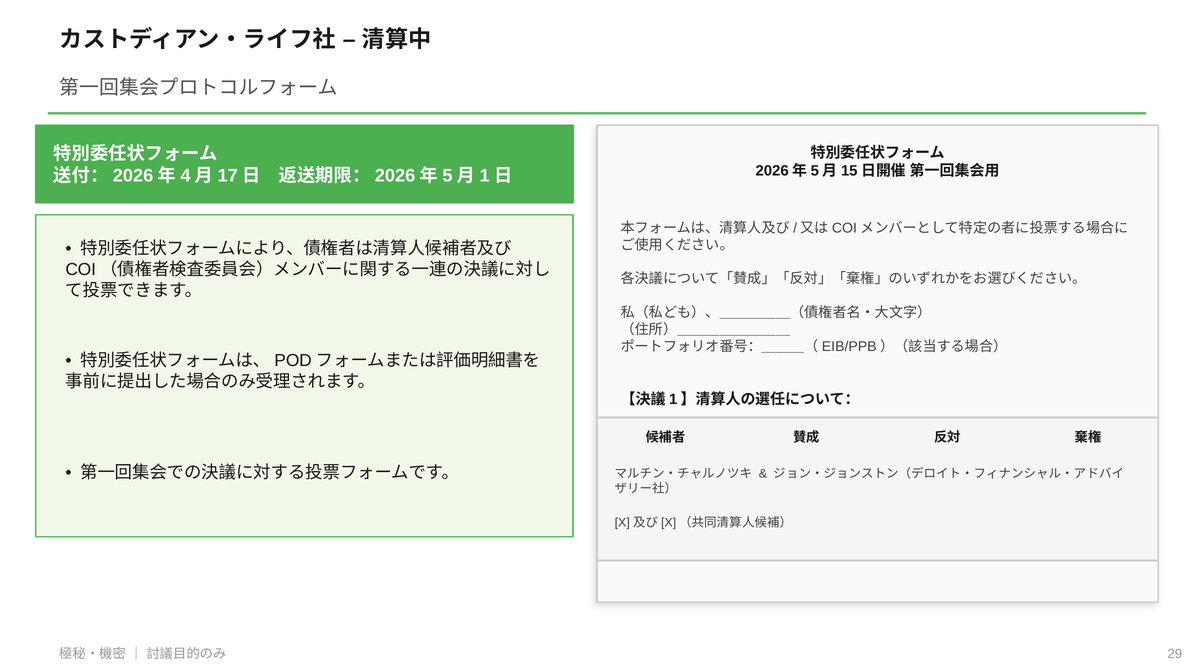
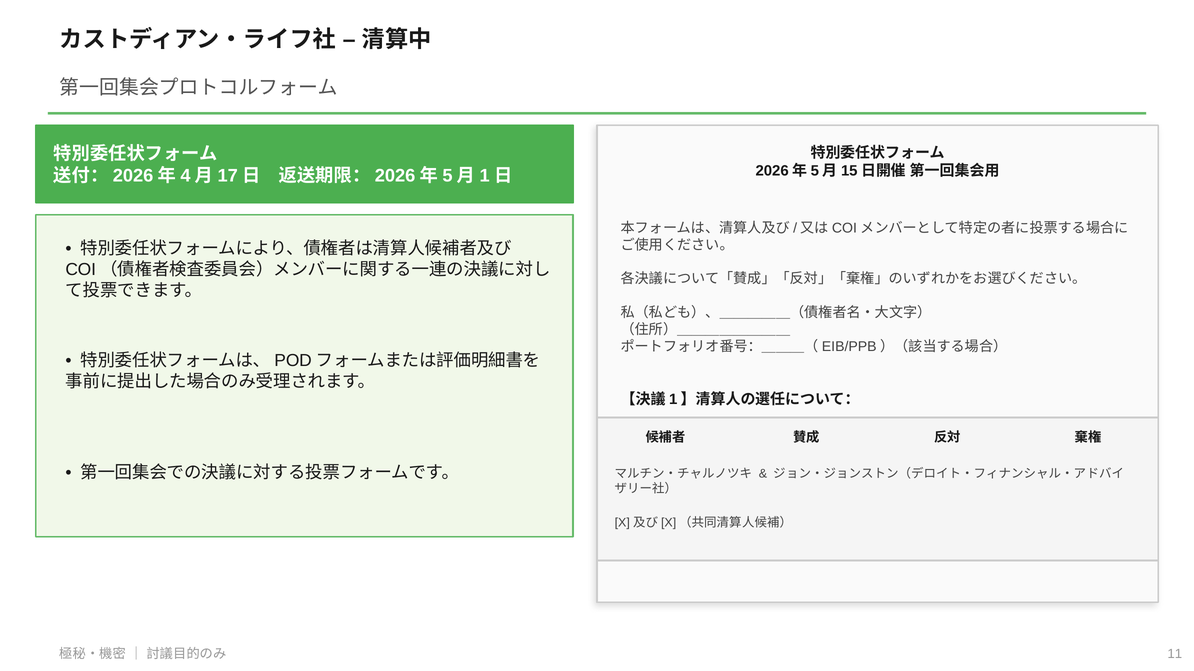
29: 29 -> 11 (1175, 655)
